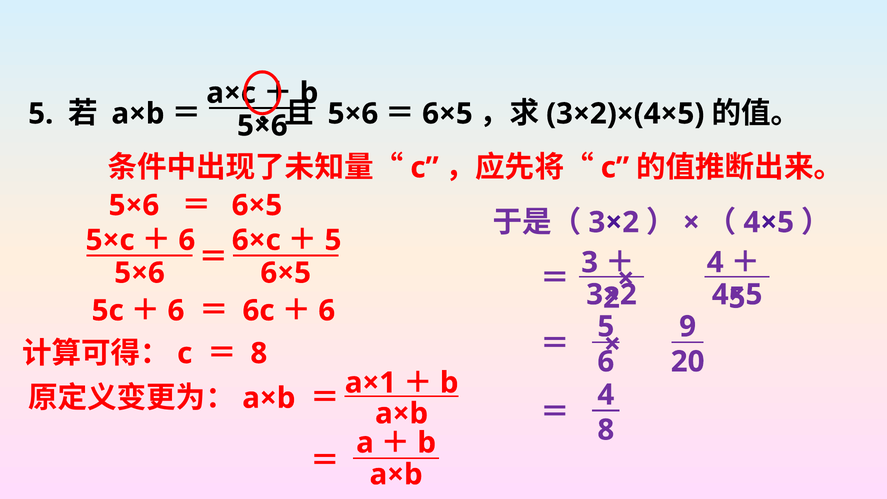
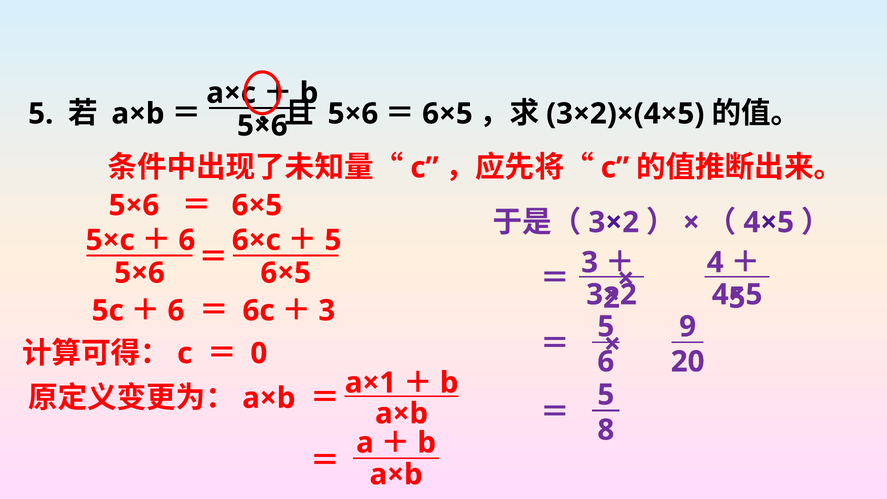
6: 6 -> 3 (327, 311)
8: 8 -> 0 (259, 353)
4: 4 -> 5 (606, 395)
